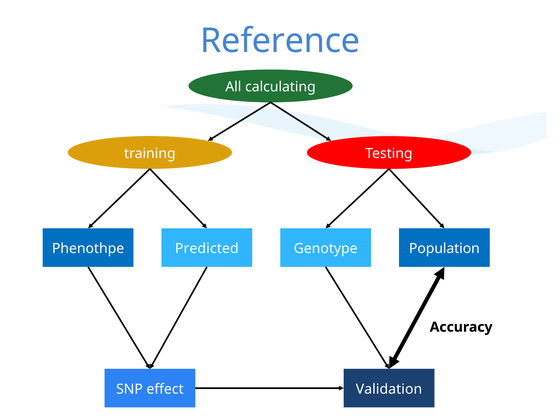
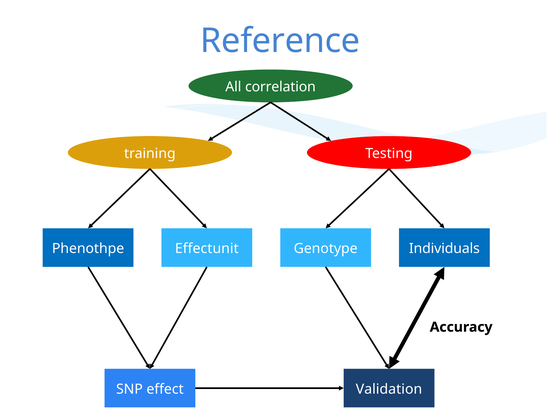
calculating: calculating -> correlation (280, 87)
Predicted: Predicted -> Effectunit (207, 249)
Population: Population -> Individuals (444, 249)
